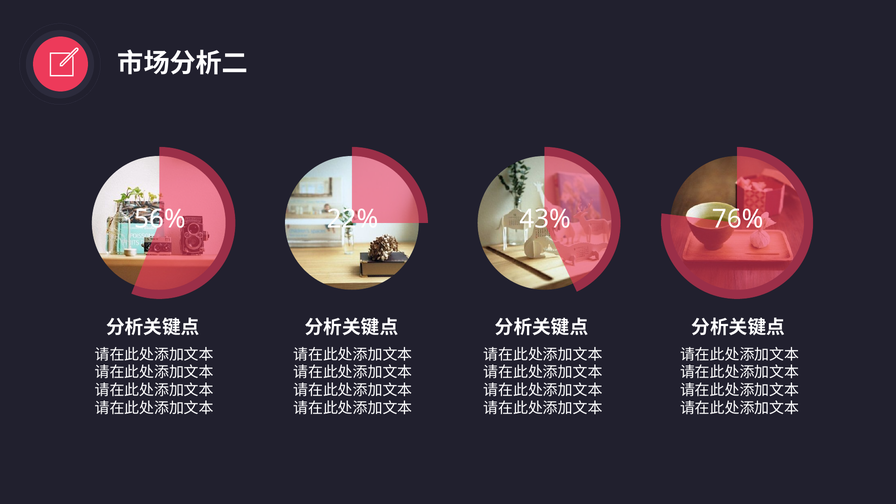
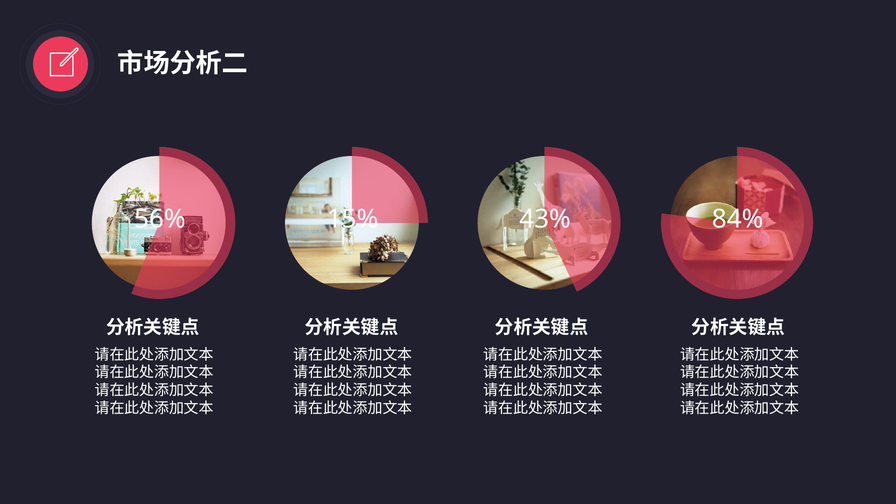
22%: 22% -> 15% (352, 219)
76%: 76% -> 84% (738, 219)
